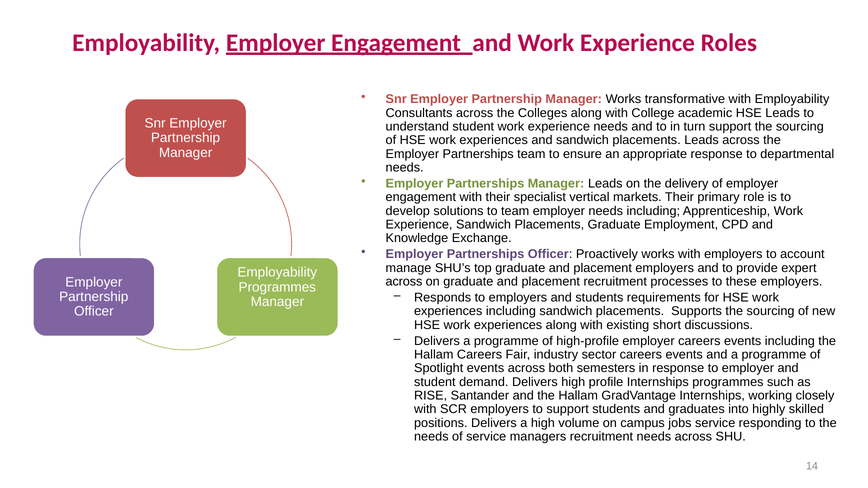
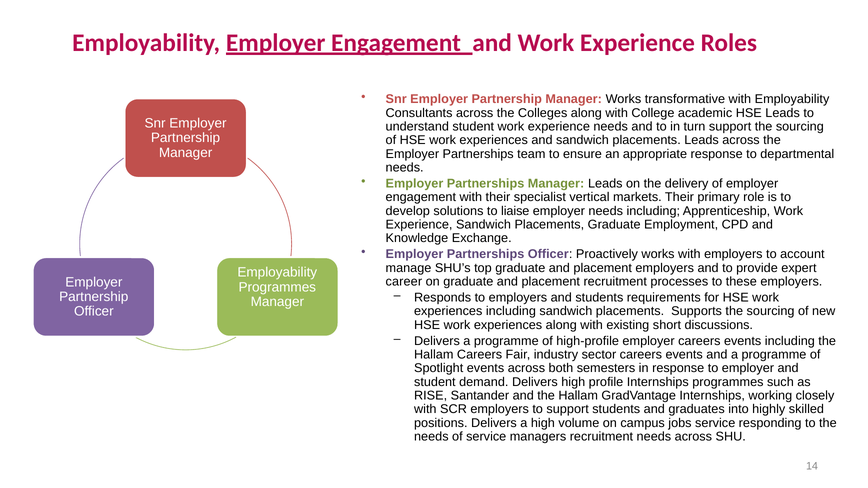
to team: team -> liaise (515, 211)
across: across -> career (404, 282)
